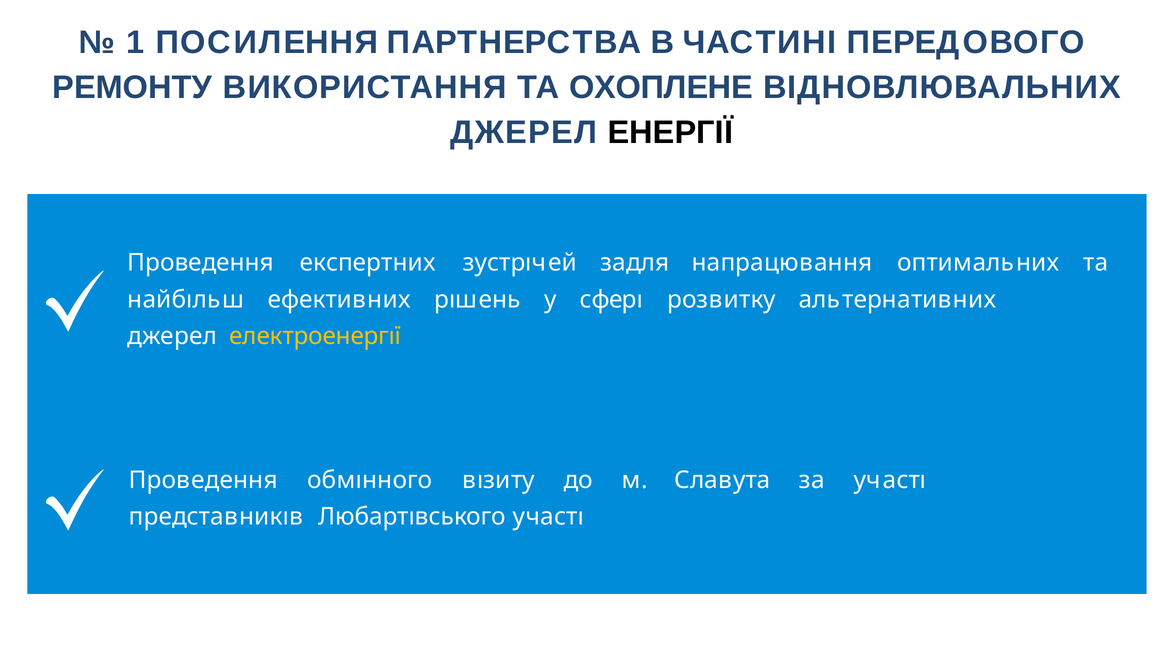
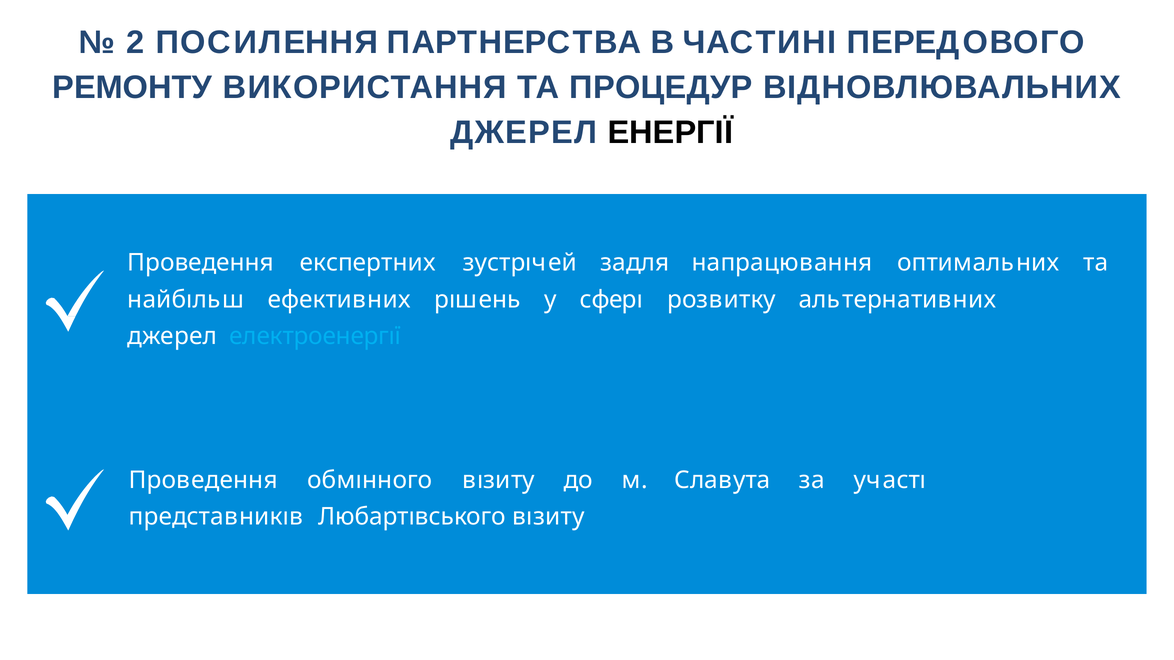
1: 1 -> 2 (136, 43)
ОХОПЛЕНЕ: ОХОПЛЕНЕ -> ПРОЦЕДУР (661, 88)
електроенергıї colour: yellow -> light blue (315, 336)
Любартıвського участı: участı -> вıзиту (549, 517)
